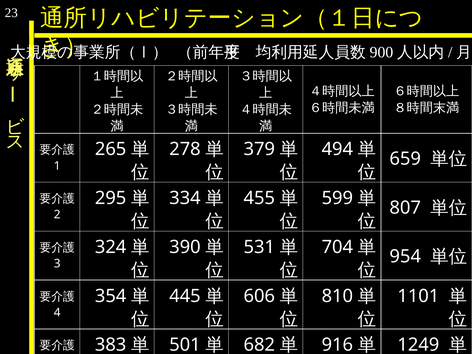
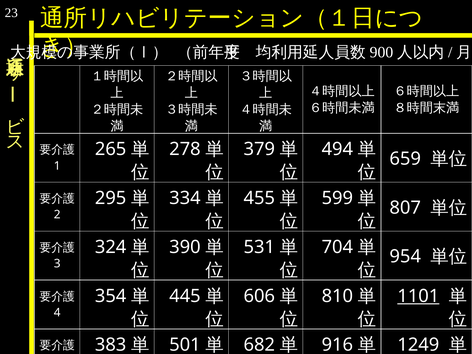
1101 underline: none -> present (418, 296)
